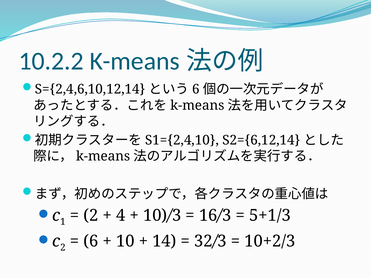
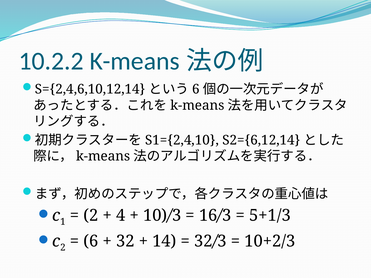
10: 10 -> 32 (125, 241)
